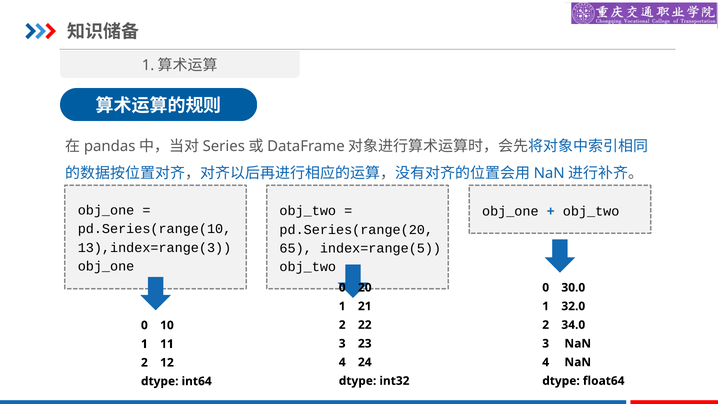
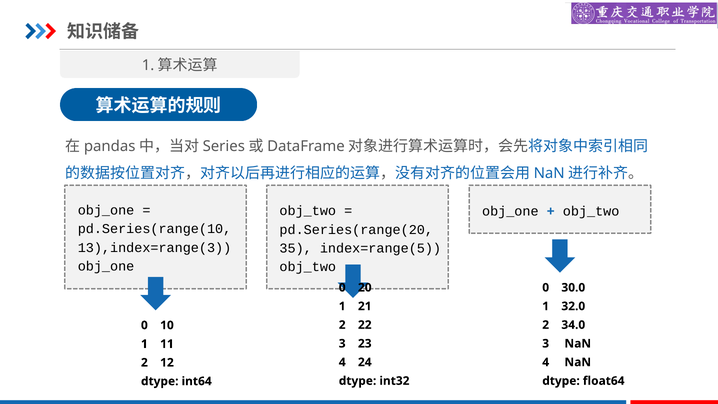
65: 65 -> 35 (296, 248)
